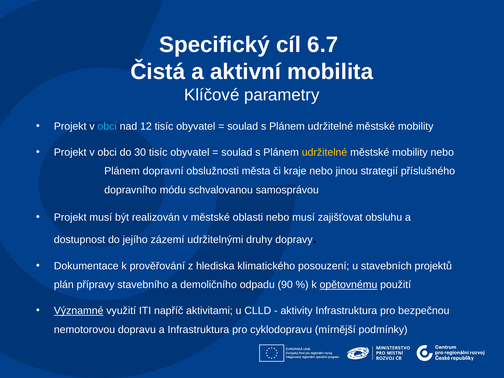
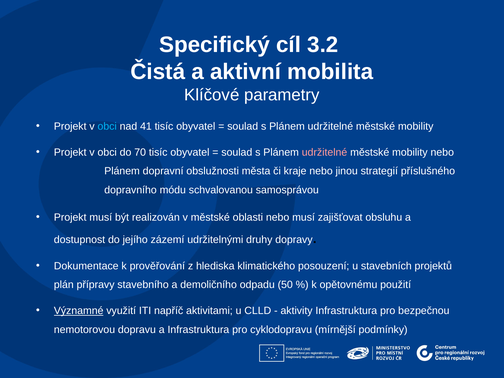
6.7: 6.7 -> 3.2 (323, 45)
12: 12 -> 41 (146, 126)
30: 30 -> 70 (140, 152)
udržitelné colour: yellow -> pink (325, 152)
90: 90 -> 50 (285, 285)
opětovnému underline: present -> none (348, 285)
